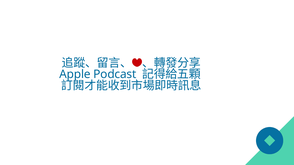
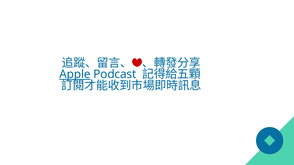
Apple underline: none -> present (75, 74)
